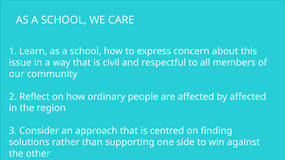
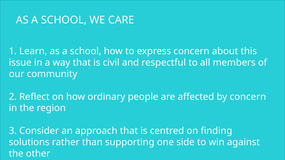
by affected: affected -> concern (248, 97)
